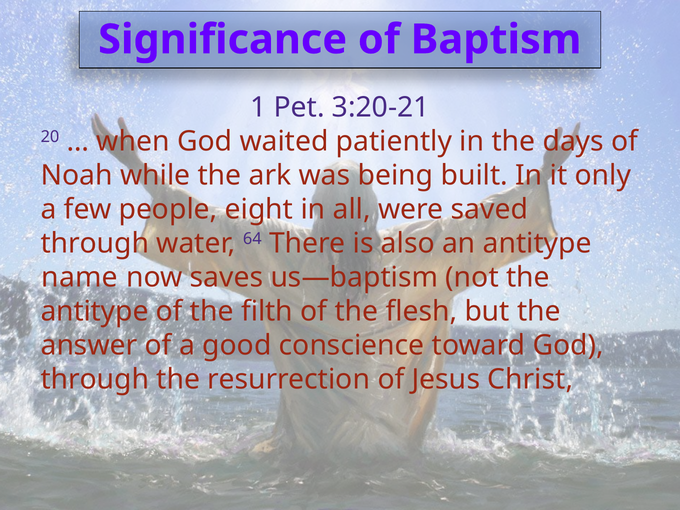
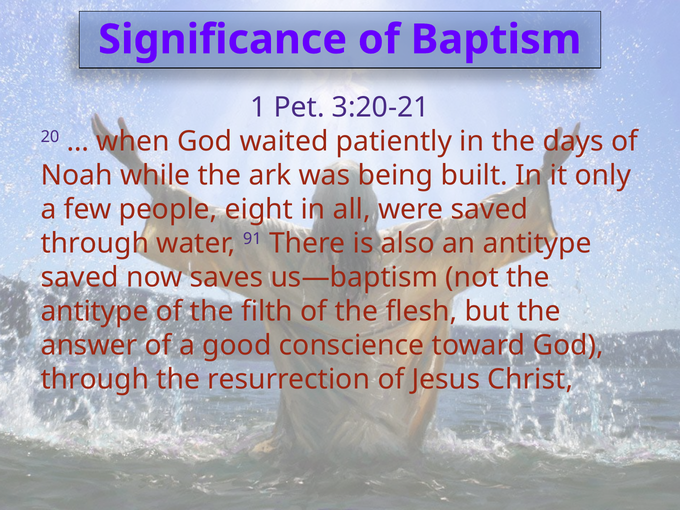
64: 64 -> 91 (252, 239)
name: name -> saved (80, 277)
